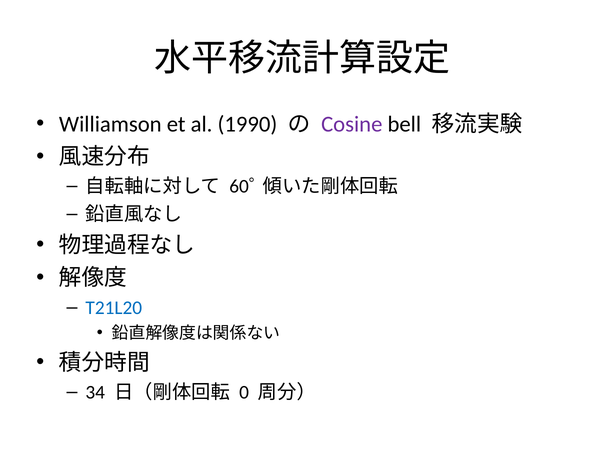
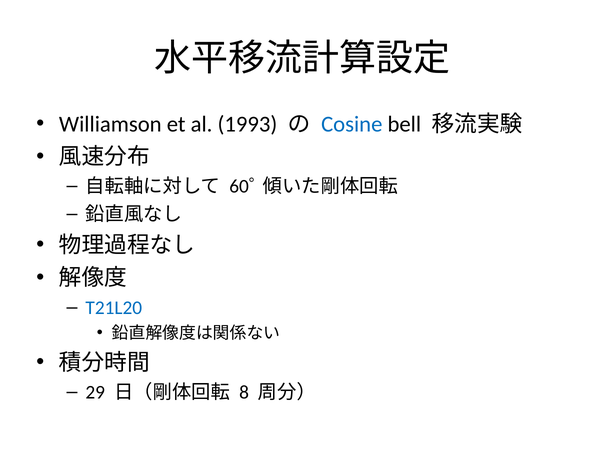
1990: 1990 -> 1993 (247, 124)
Cosine colour: purple -> blue (352, 124)
34: 34 -> 29 (95, 392)
0: 0 -> 8 (244, 392)
